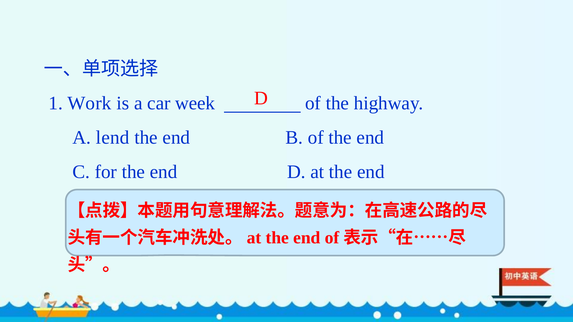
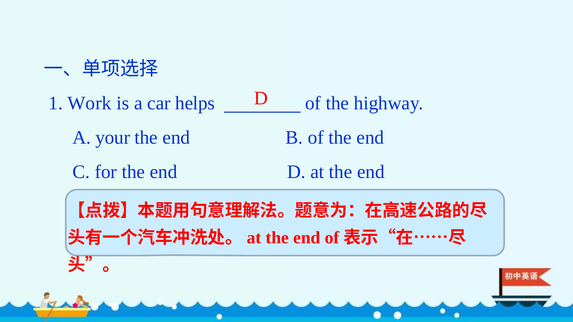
week: week -> helps (195, 103)
lend: lend -> your (113, 138)
